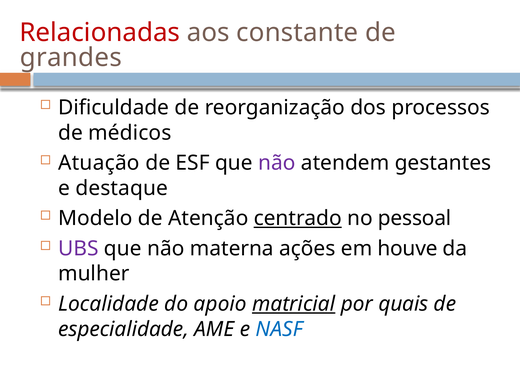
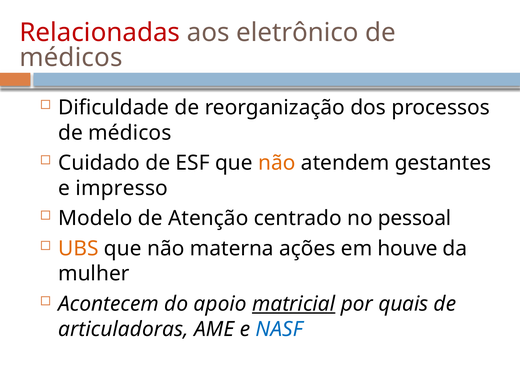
constante: constante -> eletrônico (297, 33)
grandes: grandes -> médicos (71, 58)
Atuação: Atuação -> Cuidado (99, 163)
não colour: purple -> orange (277, 163)
destaque: destaque -> impresso (122, 188)
centrado underline: present -> none (298, 218)
UBS colour: purple -> orange (78, 249)
Localidade: Localidade -> Acontecem (109, 304)
especialidade: especialidade -> articuladoras (123, 329)
